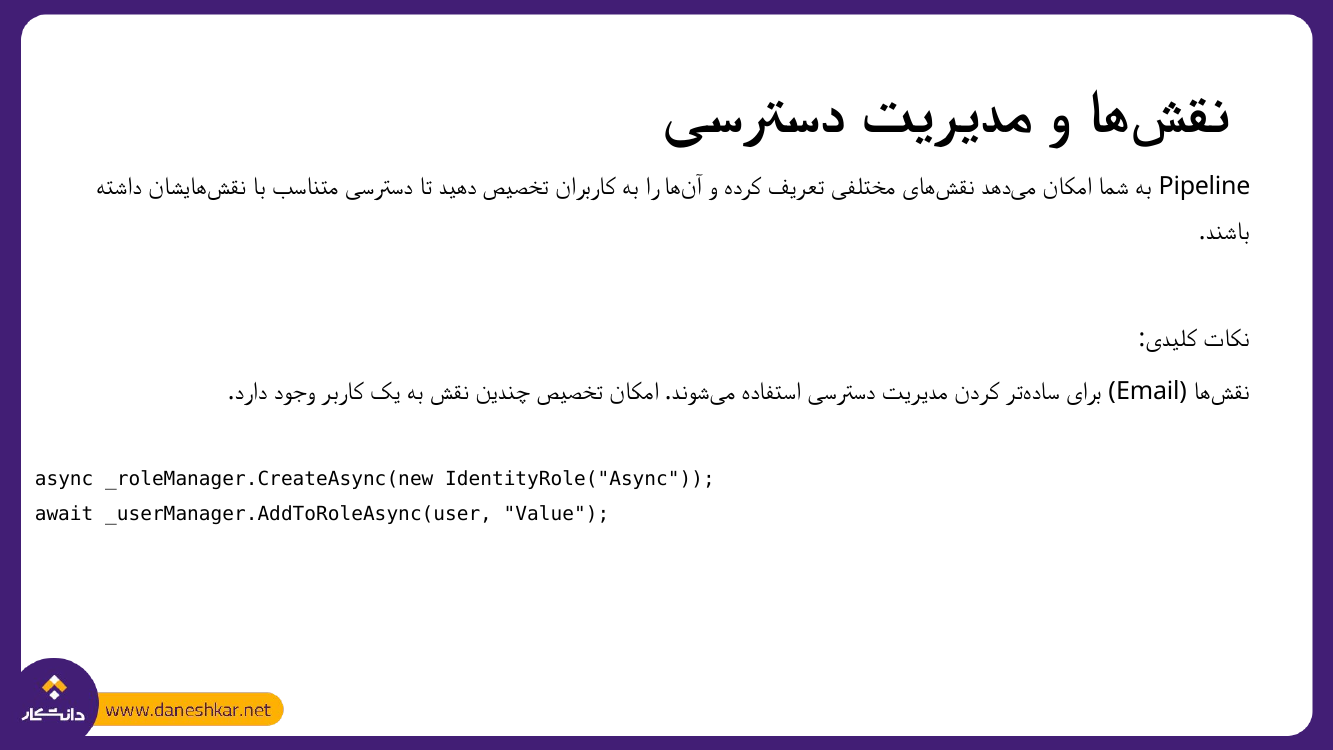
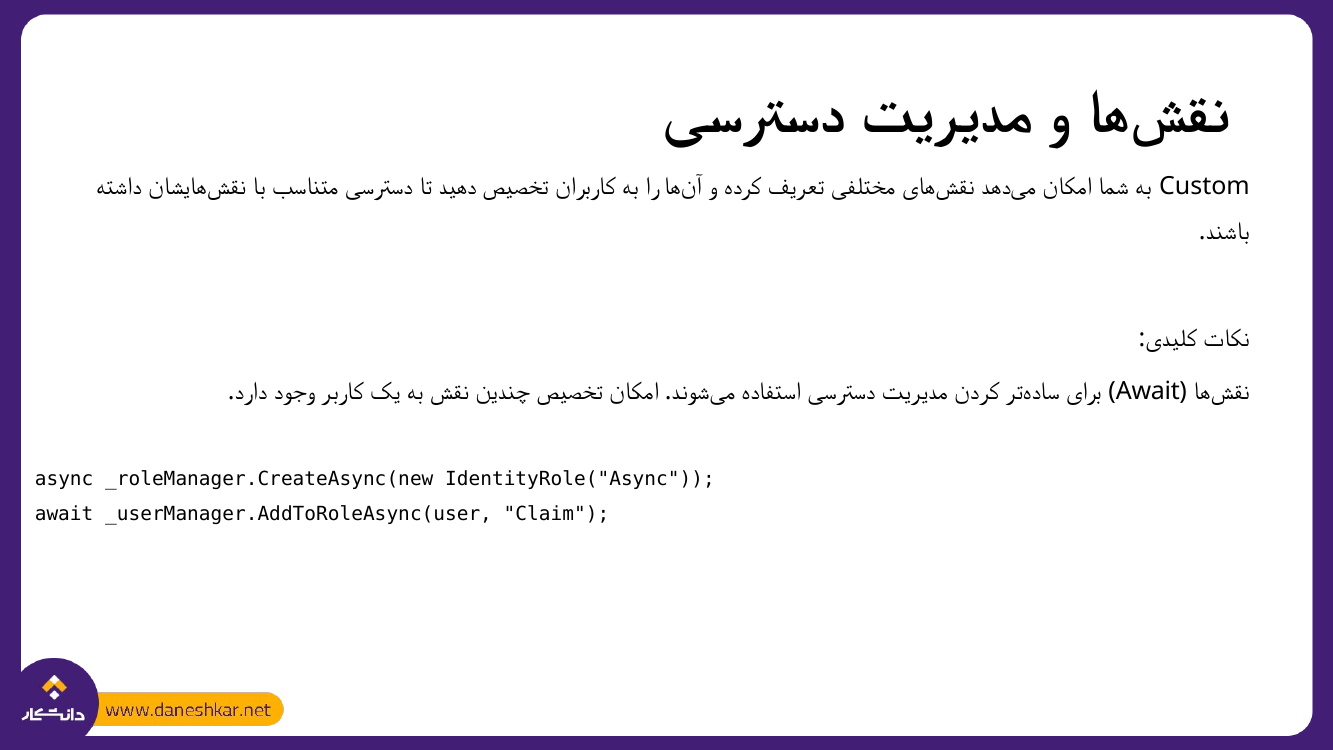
Pipeline: Pipeline -> Custom (1204, 187)
Email: Email -> Await (1148, 392)
Value: Value -> Claim (556, 514)
